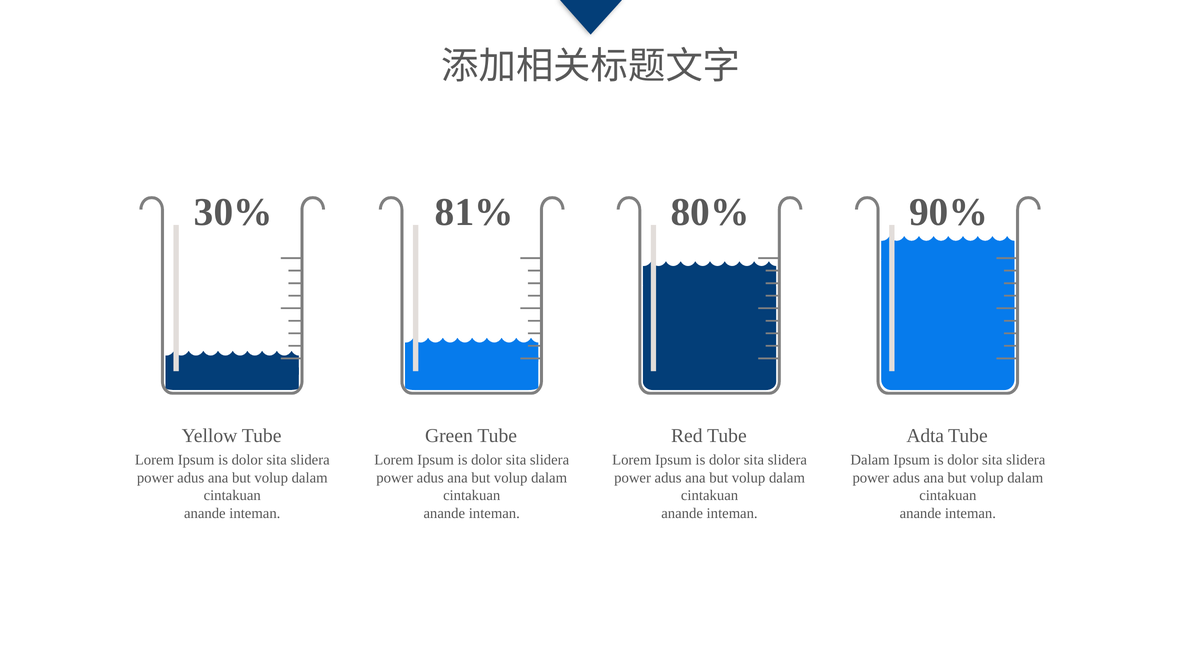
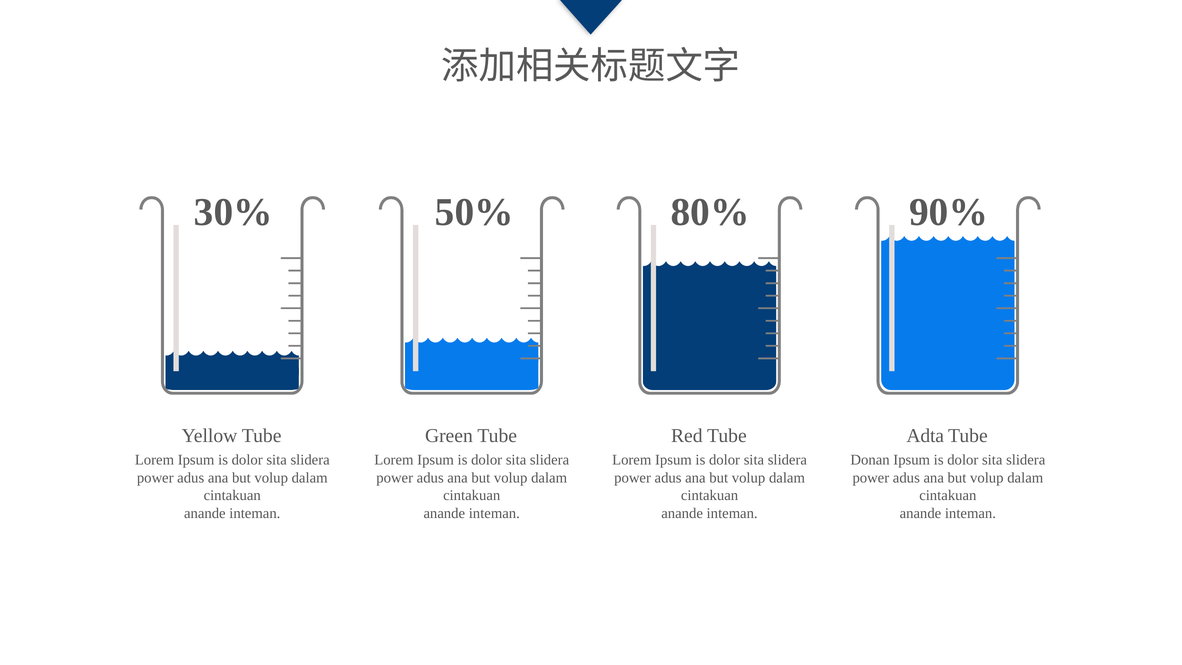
81%: 81% -> 50% (474, 212)
Dalam: Dalam -> Donan (870, 460)
